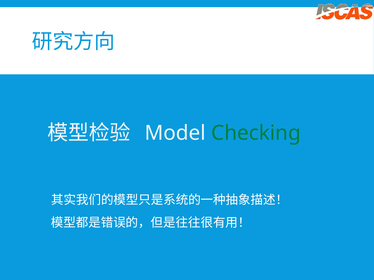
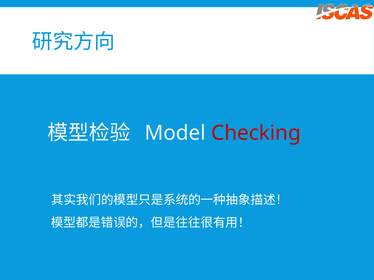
Checking colour: green -> red (256, 133)
